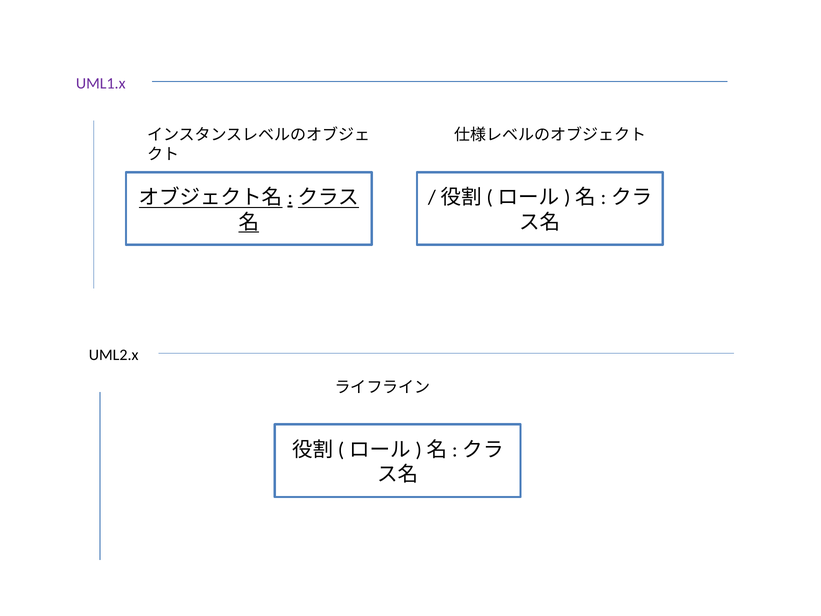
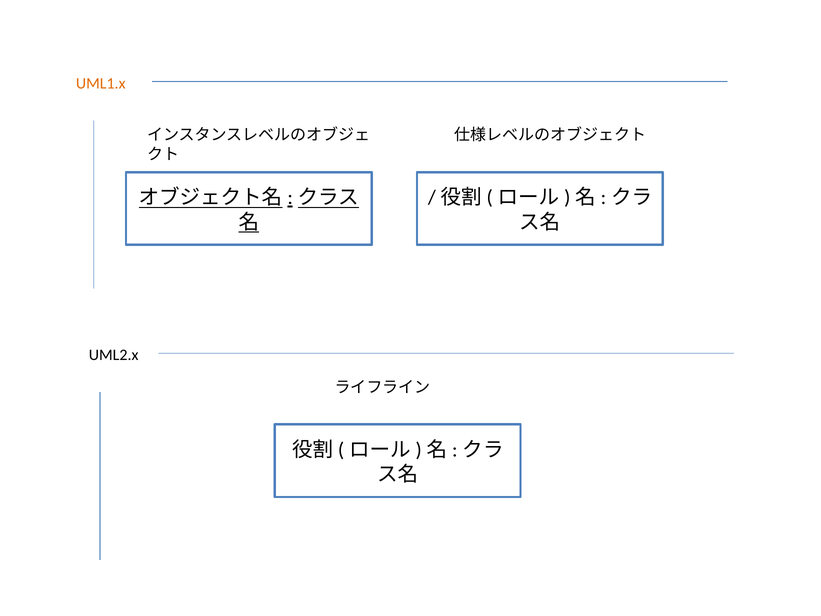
UML1.x colour: purple -> orange (101, 83)
